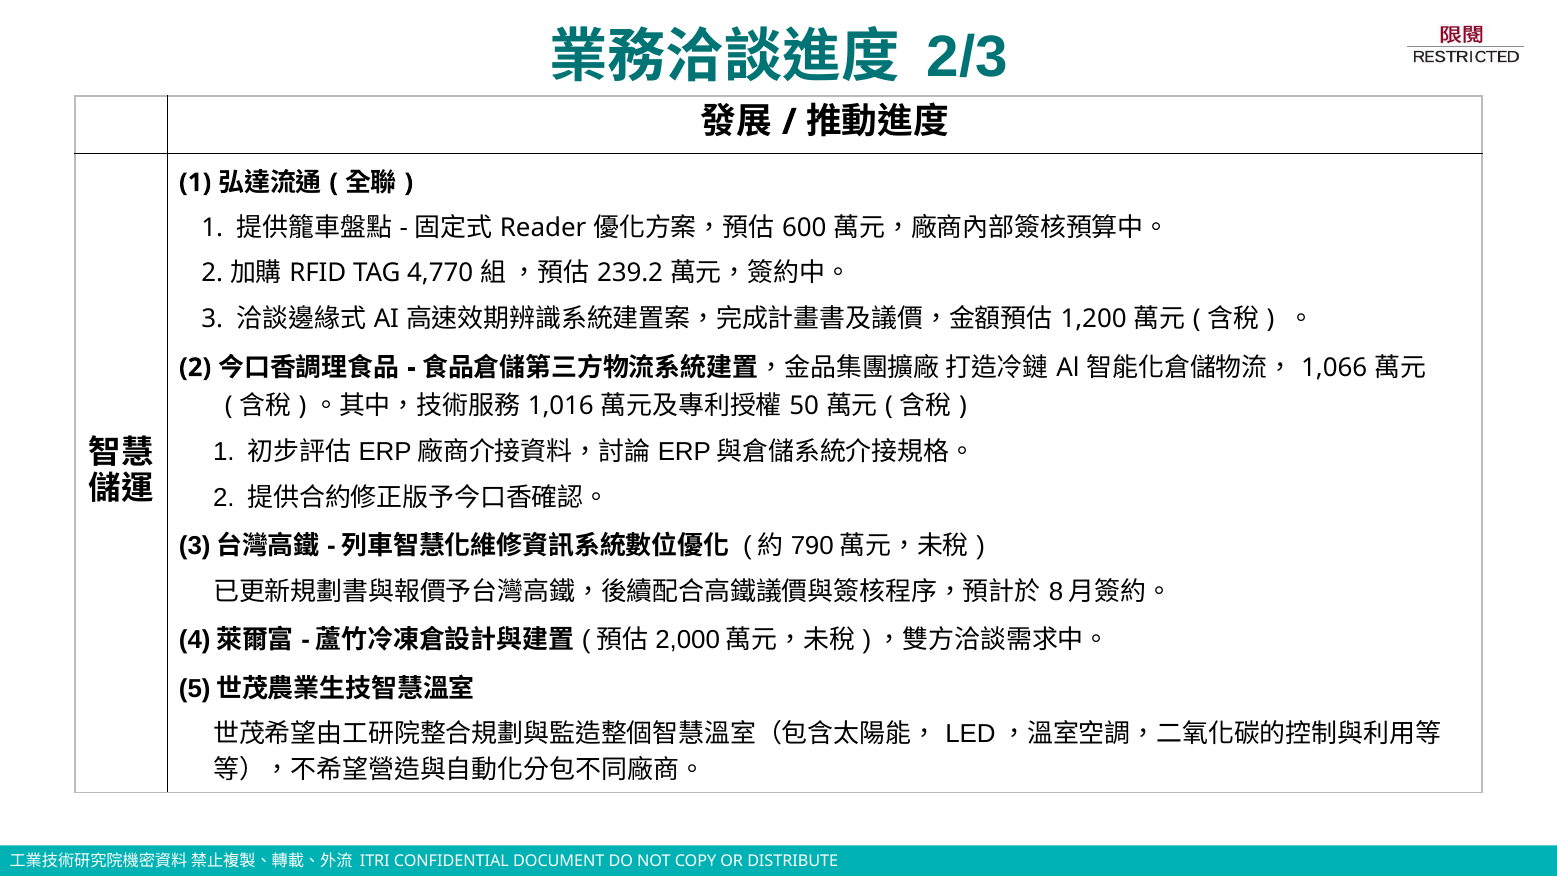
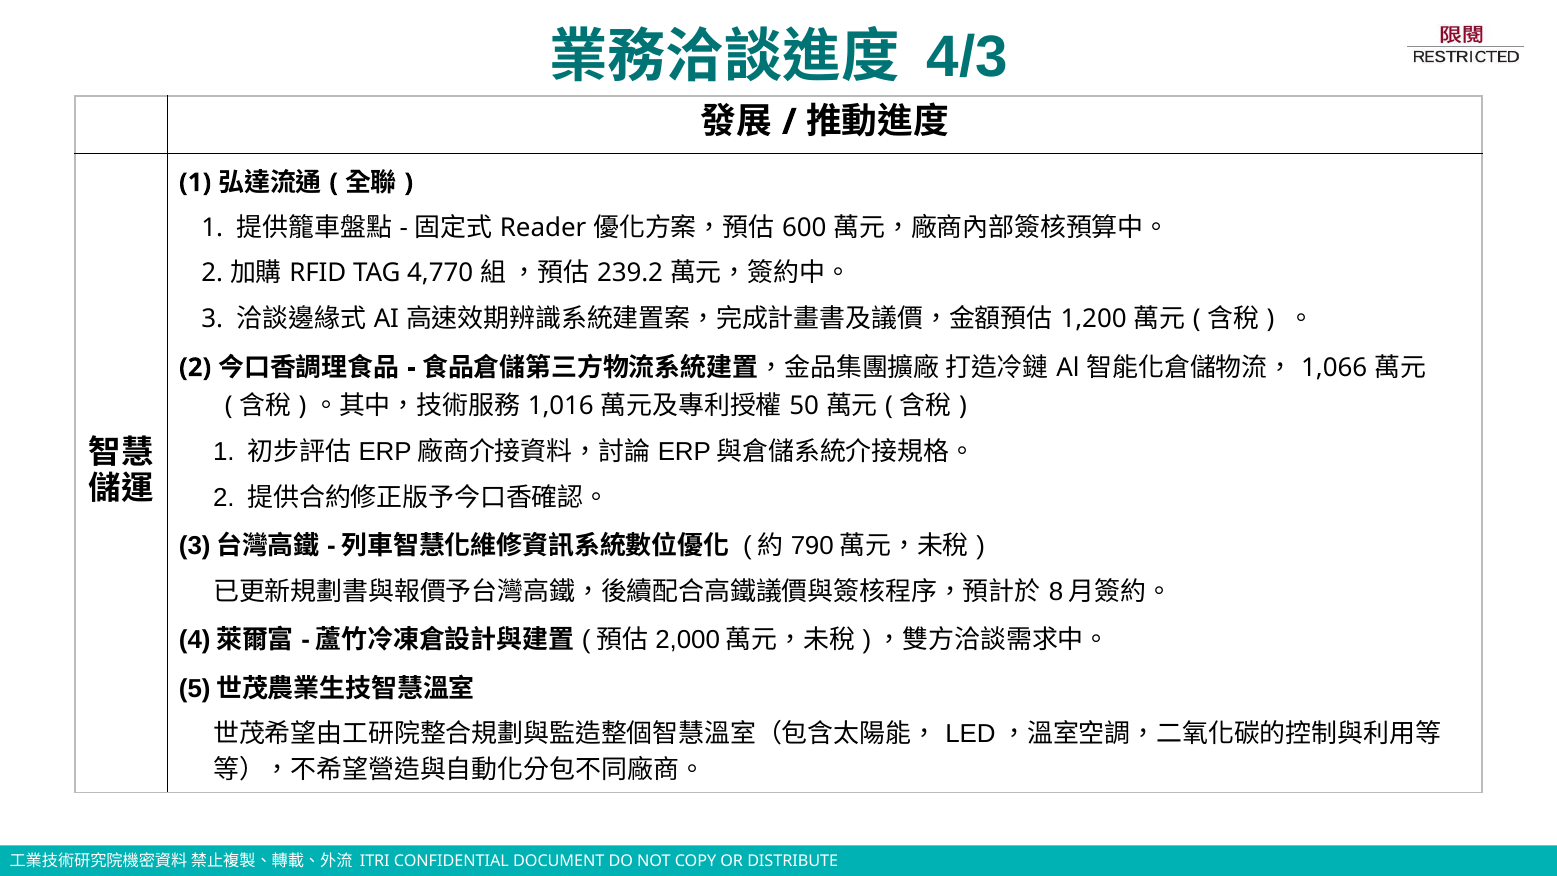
2/3: 2/3 -> 4/3 (967, 57)
